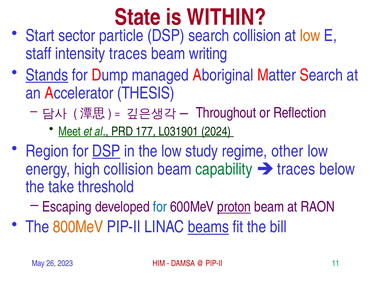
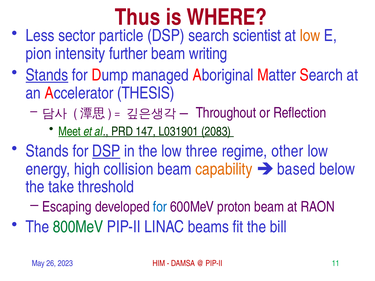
State: State -> Thus (138, 17)
WITHIN: WITHIN -> WHERE (227, 17)
Start: Start -> Less (40, 36)
search collision: collision -> scientist (257, 36)
staff: staff -> pion (39, 54)
intensity traces: traces -> further (128, 54)
177: 177 -> 147 (146, 132)
2024: 2024 -> 2083 (216, 132)
Region: Region -> Stands (47, 151)
study: study -> three (202, 151)
capability colour: green -> orange (224, 169)
traces: traces -> based (296, 169)
proton underline: present -> none (234, 207)
800MeV colour: orange -> green (78, 227)
beams underline: present -> none (208, 227)
